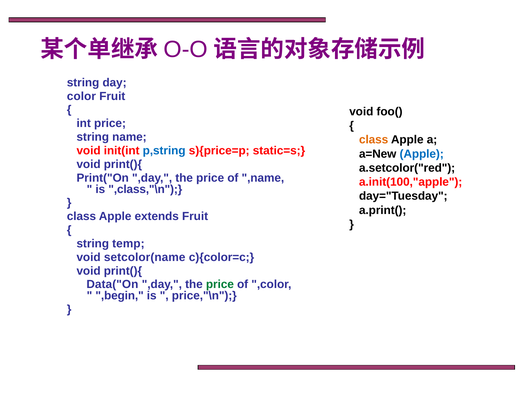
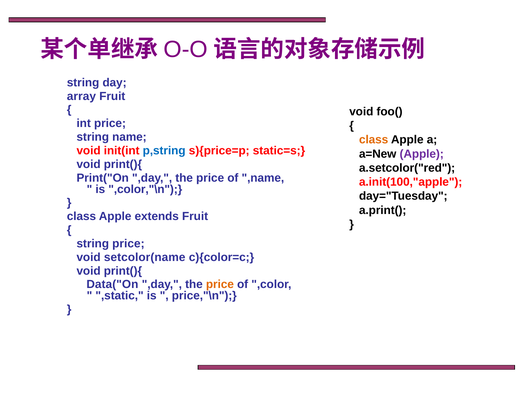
color: color -> array (81, 96)
Apple colour: blue -> purple (422, 154)
,class,"\n: ,class,"\n -> ,color,"\n (145, 189)
string temp: temp -> price (128, 244)
price colour: green -> orange (220, 284)
,begin: ,begin -> ,static (120, 296)
